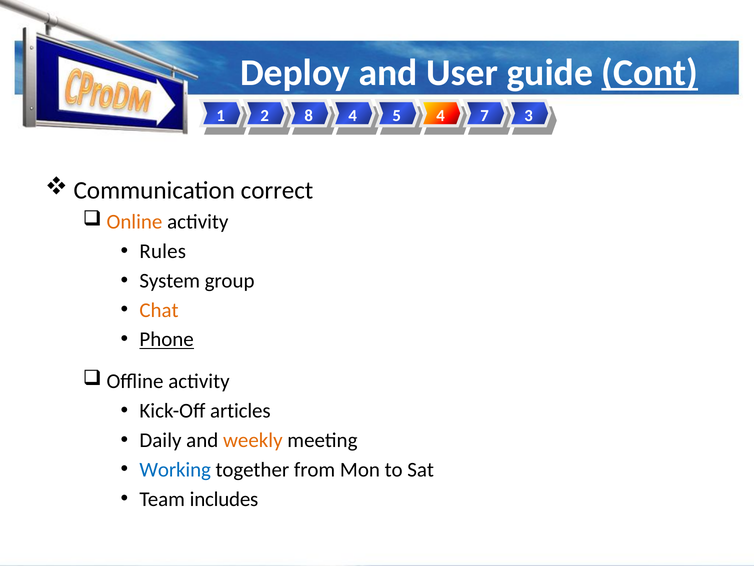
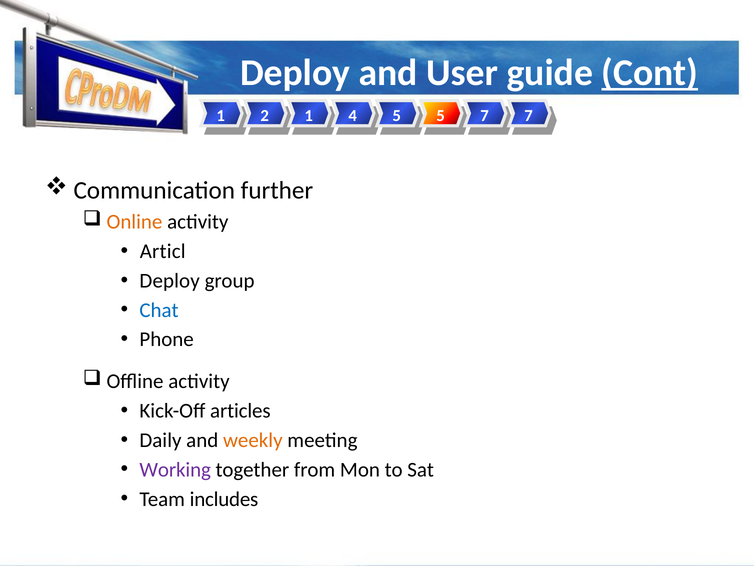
2 8: 8 -> 1 (309, 115)
5 4: 4 -> 5 (441, 115)
7 3: 3 -> 7 (529, 115)
correct: correct -> further (277, 190)
Rules: Rules -> Articl (163, 251)
System: System -> Deploy (170, 281)
Chat colour: orange -> blue (159, 310)
Phone underline: present -> none (167, 339)
Working colour: blue -> purple (175, 469)
